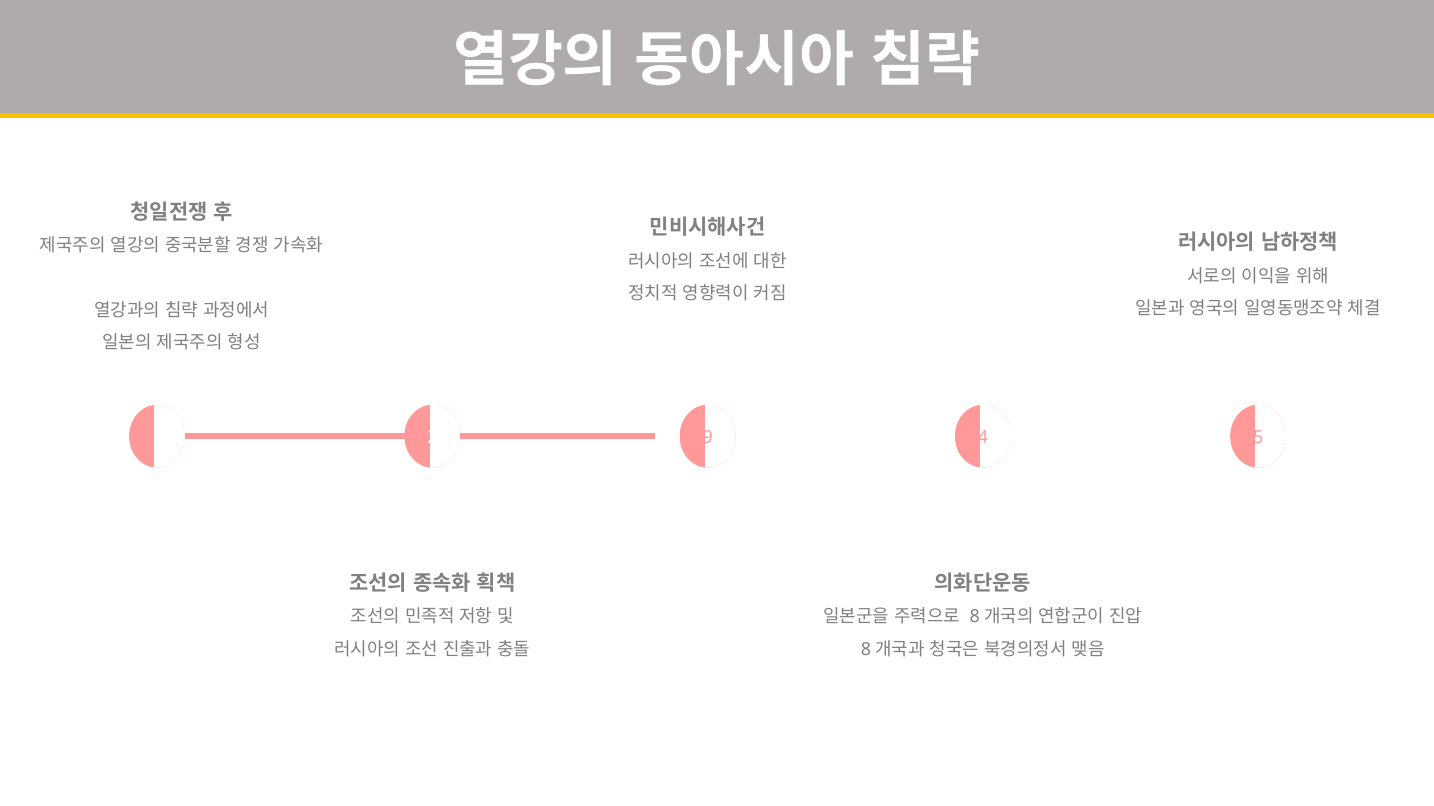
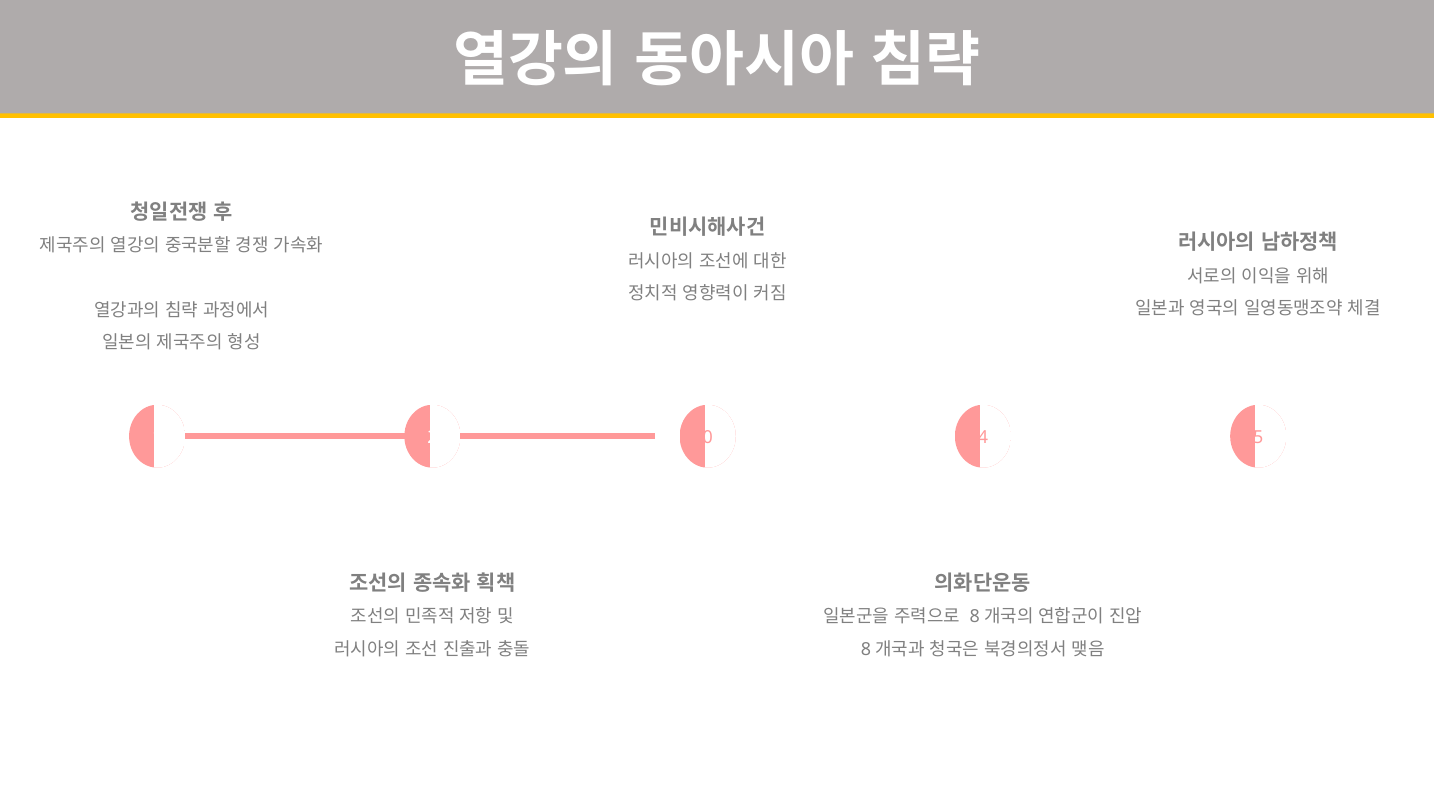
9: 9 -> 0 (708, 438)
